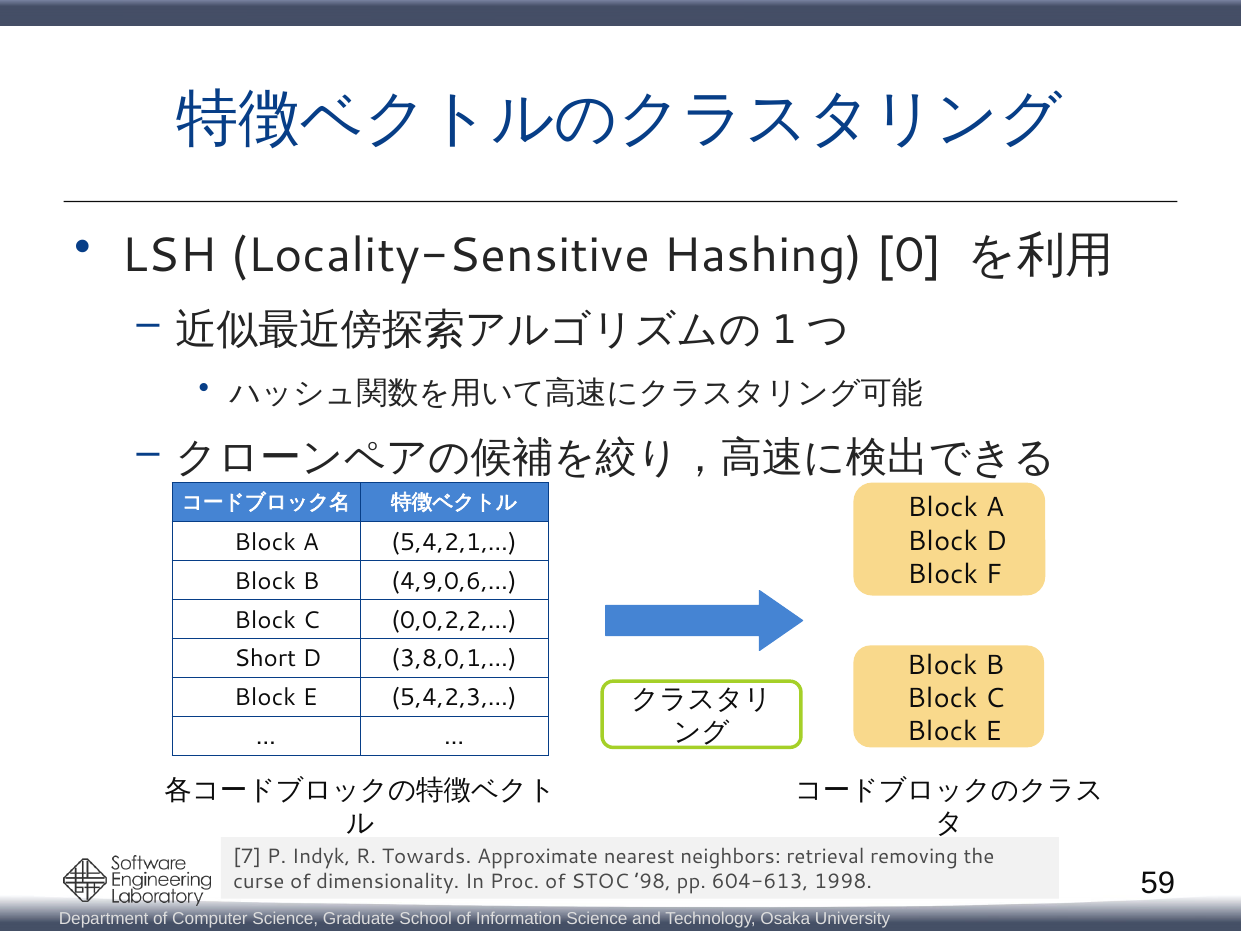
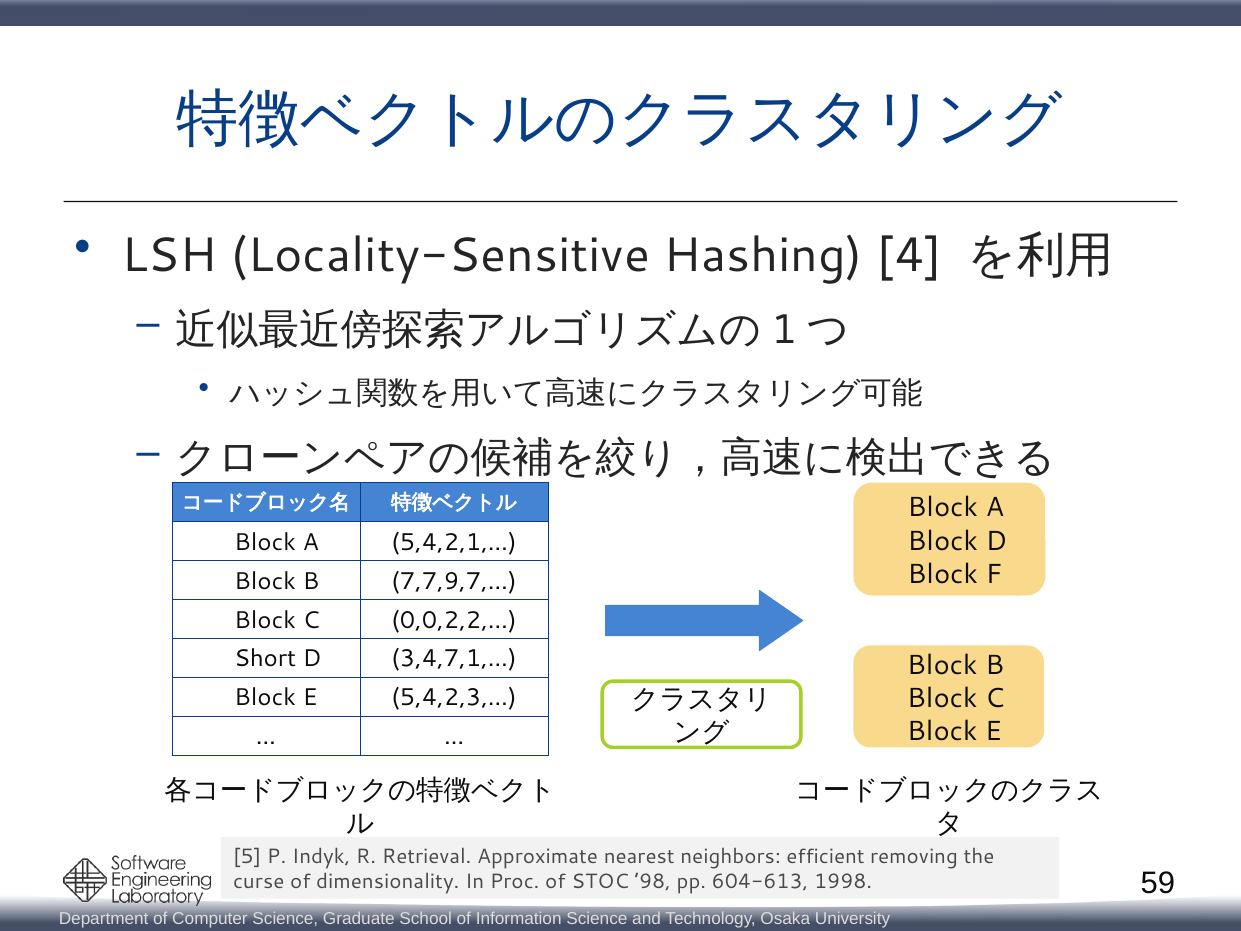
0: 0 -> 4 (909, 256)
4,9,0,6,…: 4,9,0,6,… -> 7,7,9,7,… (454, 581)
3,8,0,1,…: 3,8,0,1,… -> 3,4,7,1,… (454, 659)
7: 7 -> 5 (247, 857)
Towards: Towards -> Retrieval (427, 857)
retrieval: retrieval -> efficient (825, 857)
